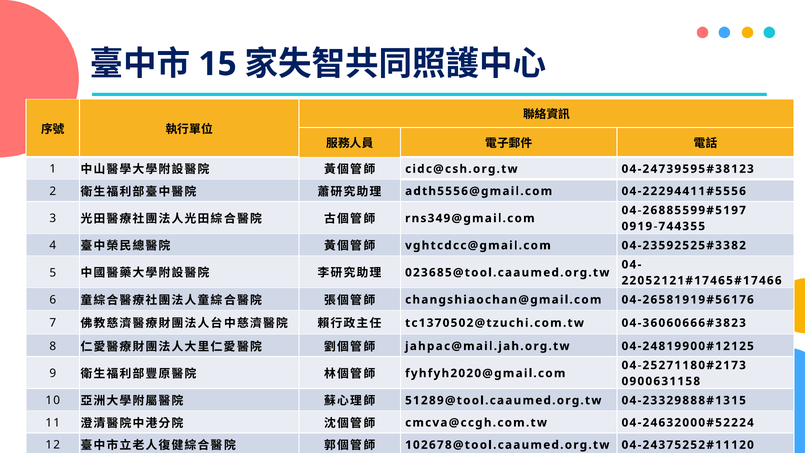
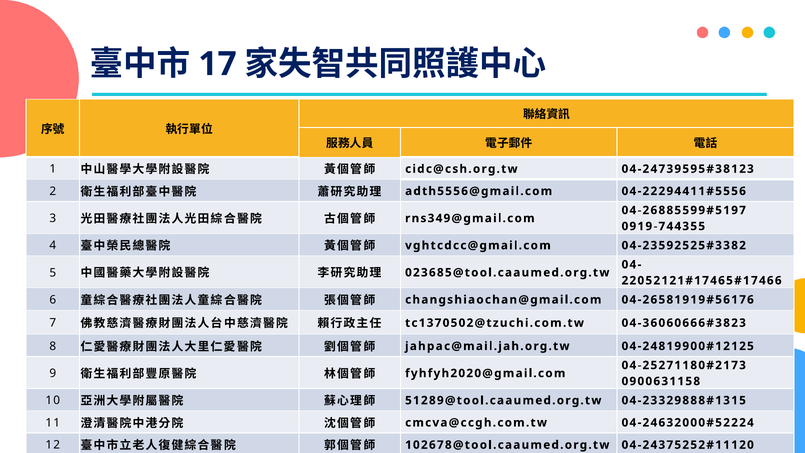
15: 15 -> 17 (218, 64)
